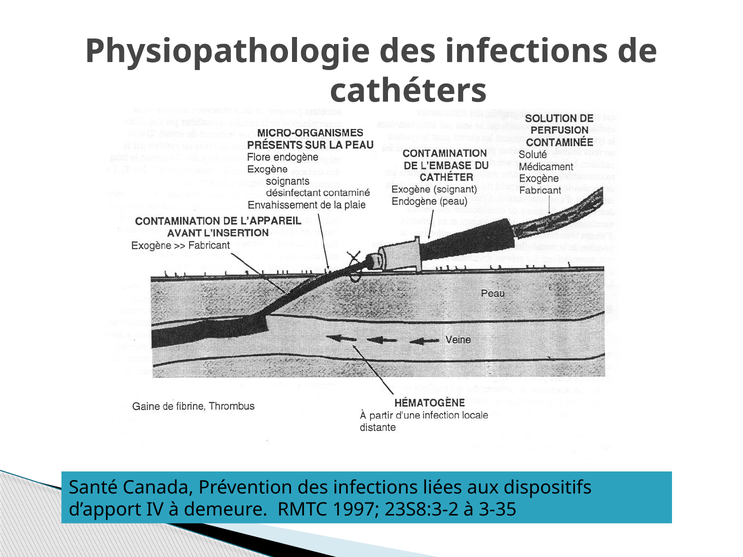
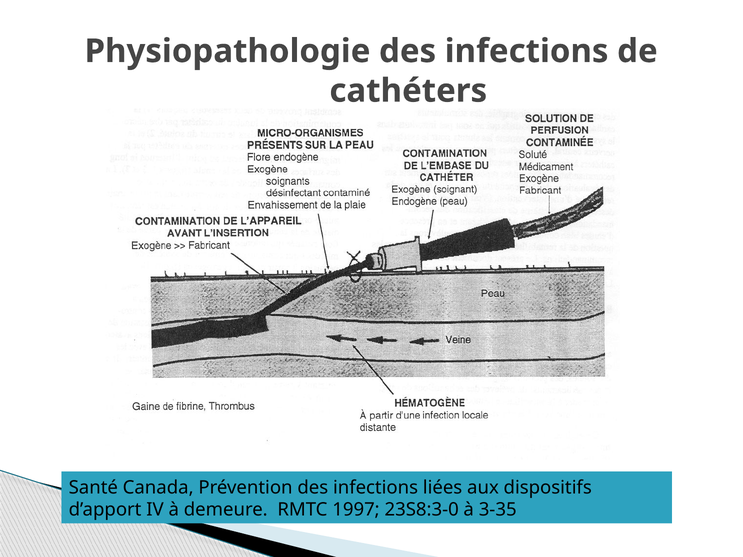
23S8:3-2: 23S8:3-2 -> 23S8:3-0 (422, 510)
